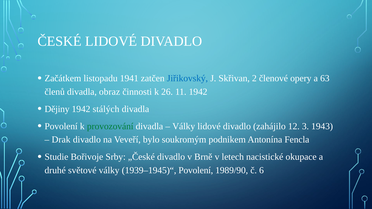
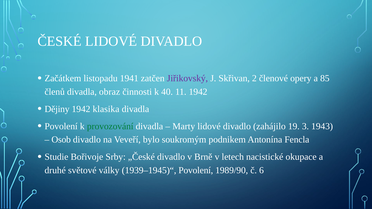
Jiřikovský colour: blue -> purple (187, 78)
63: 63 -> 85 (325, 78)
26: 26 -> 40 (167, 92)
stálých: stálých -> klasika (106, 109)
Války: Války -> Marty (184, 126)
12: 12 -> 19 (294, 126)
Drak: Drak -> Osob (61, 140)
